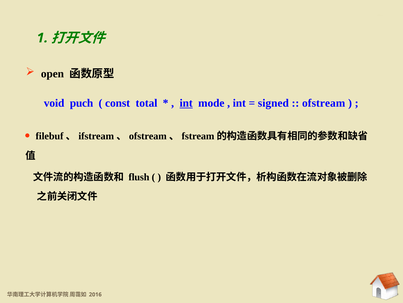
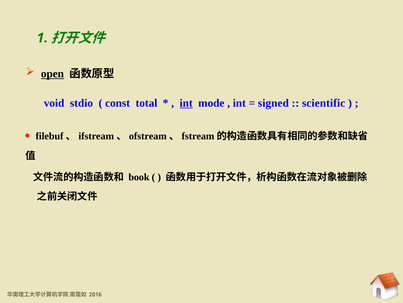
open underline: none -> present (52, 74)
puch: puch -> stdio (81, 103)
ofstream: ofstream -> scientific (324, 103)
flush: flush -> book (139, 177)
